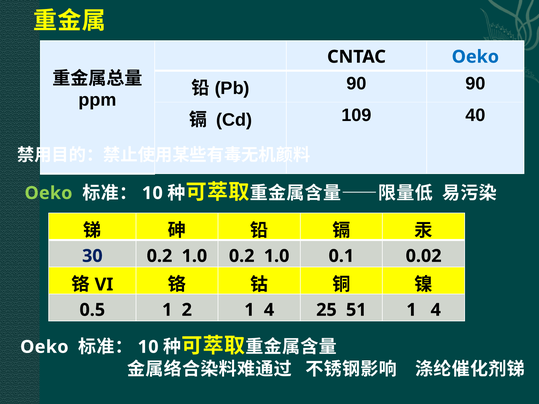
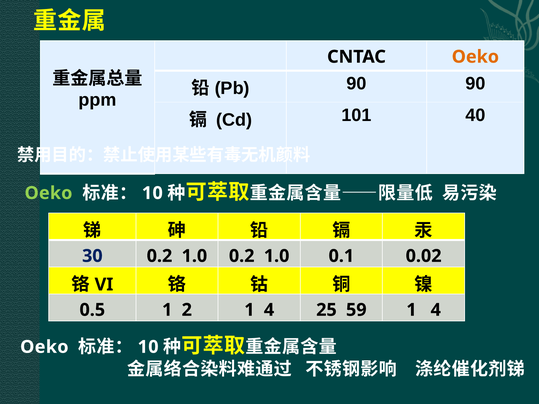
Oeko colour: blue -> orange (475, 57)
109: 109 -> 101 (357, 115)
51: 51 -> 59 (356, 310)
